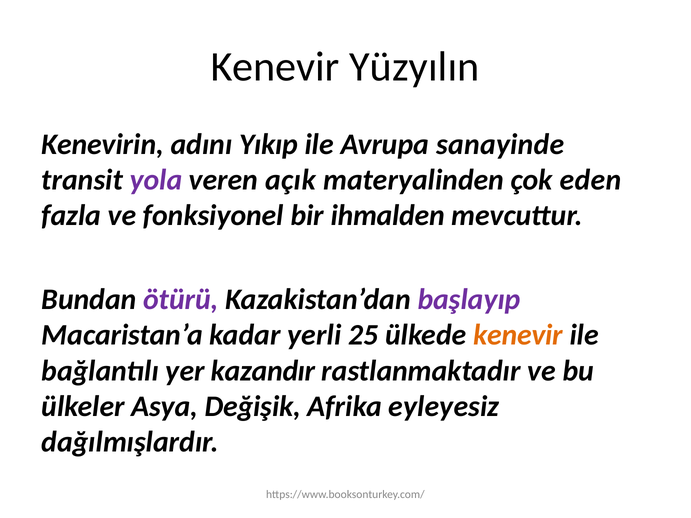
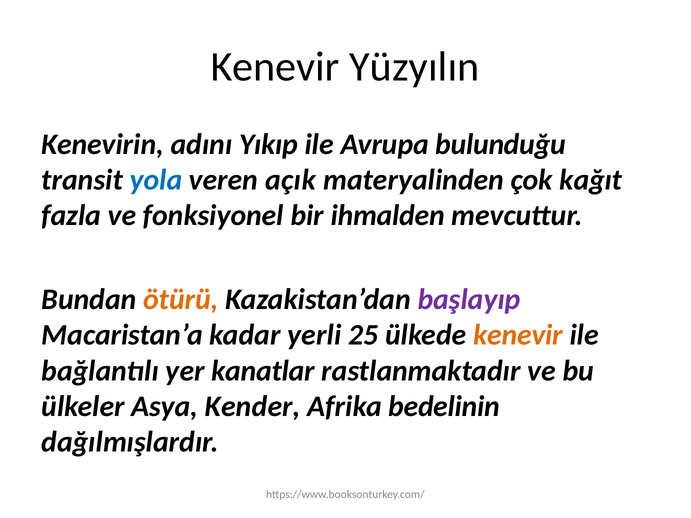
sanayinde: sanayinde -> bulunduğu (501, 144)
yola colour: purple -> blue (156, 180)
eden: eden -> kağıt (591, 180)
ötürü colour: purple -> orange (181, 299)
kazandır: kazandır -> kanatlar (263, 371)
Değişik: Değişik -> Kender (253, 407)
eyleyesiz: eyleyesiz -> bedelinin (444, 407)
